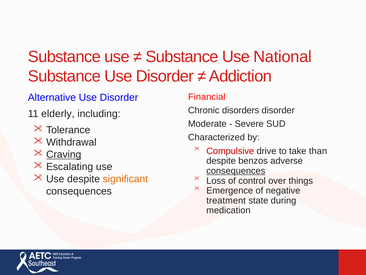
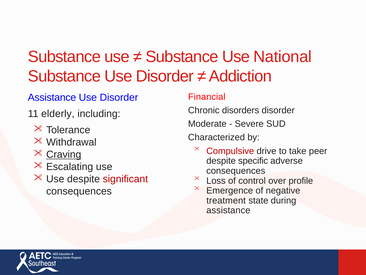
Alternative: Alternative -> Assistance (52, 97)
than: than -> peer (318, 151)
benzos: benzos -> specific (253, 161)
consequences underline: present -> none (236, 171)
significant colour: orange -> red (125, 179)
things: things -> profile (301, 180)
medication: medication -> assistance (228, 210)
